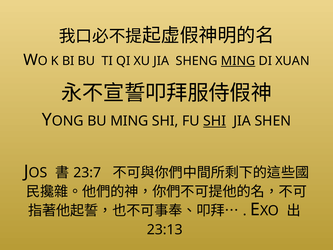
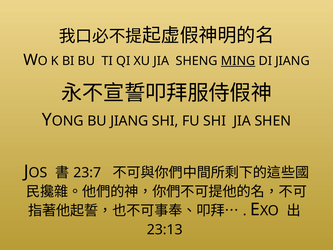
DI XUAN: XUAN -> JIANG (292, 61)
BU MING: MING -> JIANG (129, 121)
SHI underline: present -> none (215, 121)
